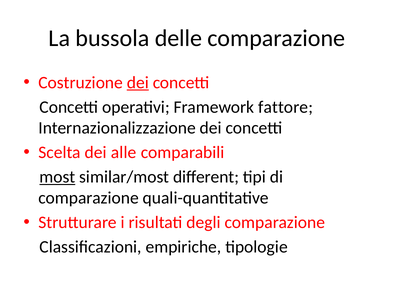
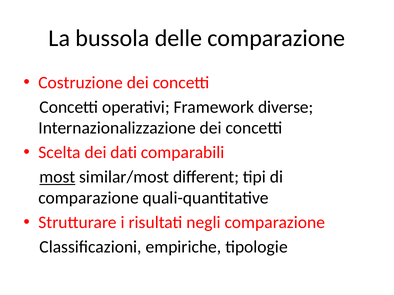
dei underline: present -> none (138, 83)
fattore: fattore -> diverse (286, 107)
alle: alle -> dati (124, 153)
degli: degli -> negli (204, 223)
